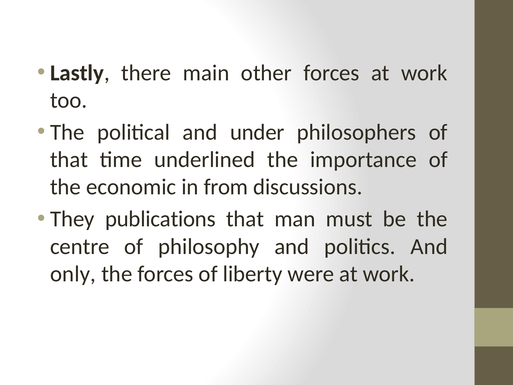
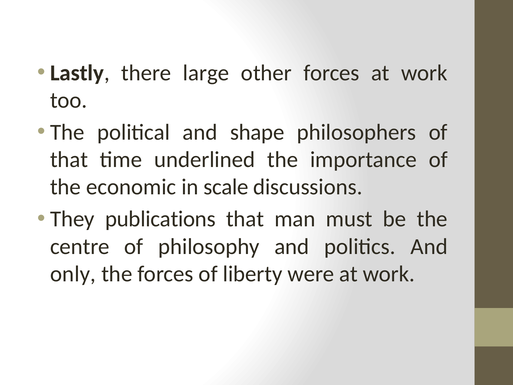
main: main -> large (206, 73)
under: under -> shape (257, 132)
from: from -> scale (226, 187)
